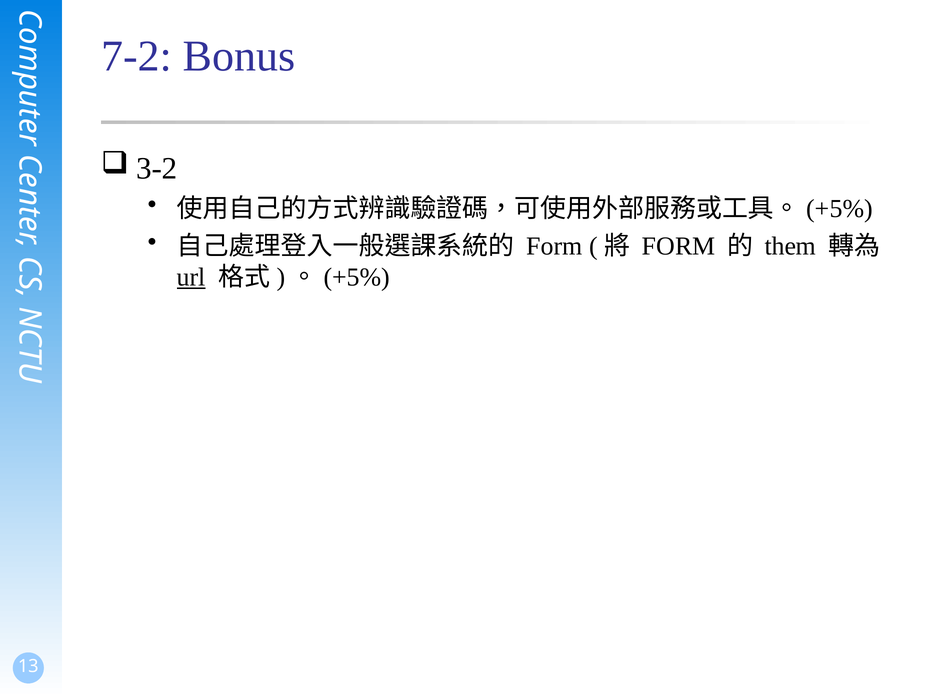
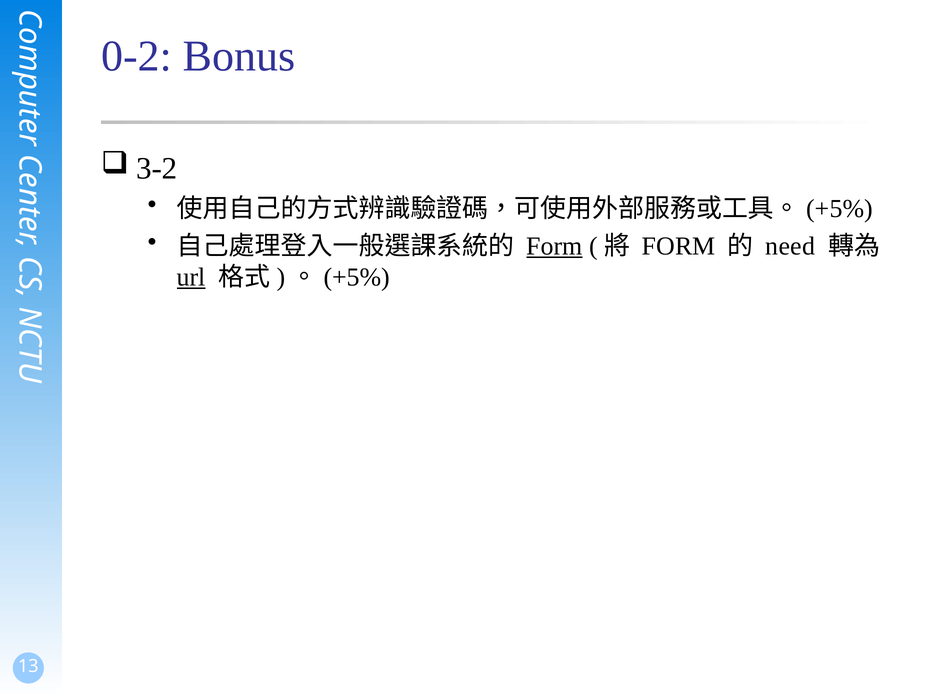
7-2: 7-2 -> 0-2 (136, 56)
Form underline: none -> present (554, 246)
them: them -> need (790, 246)
